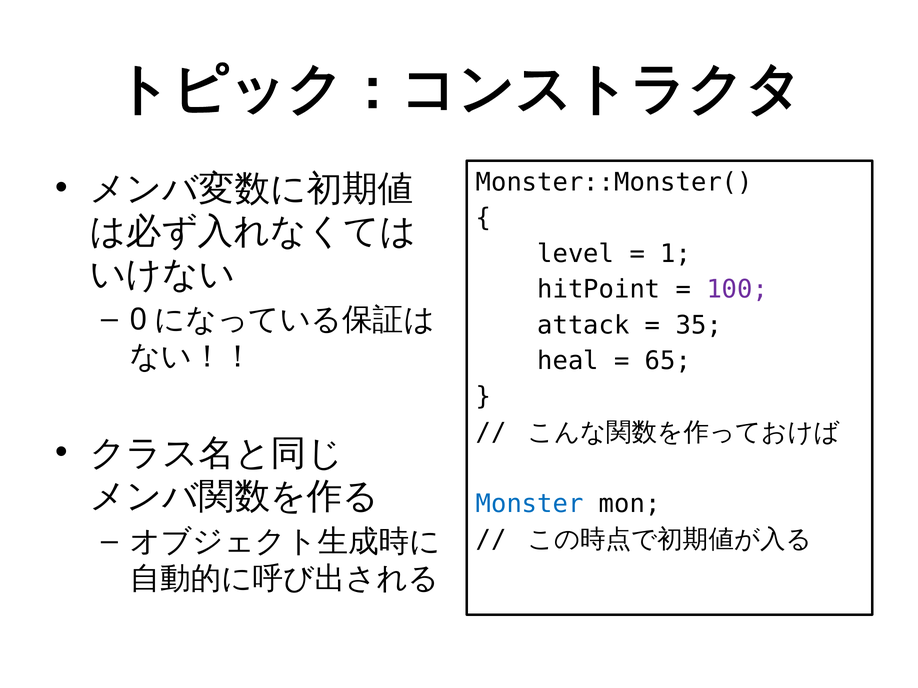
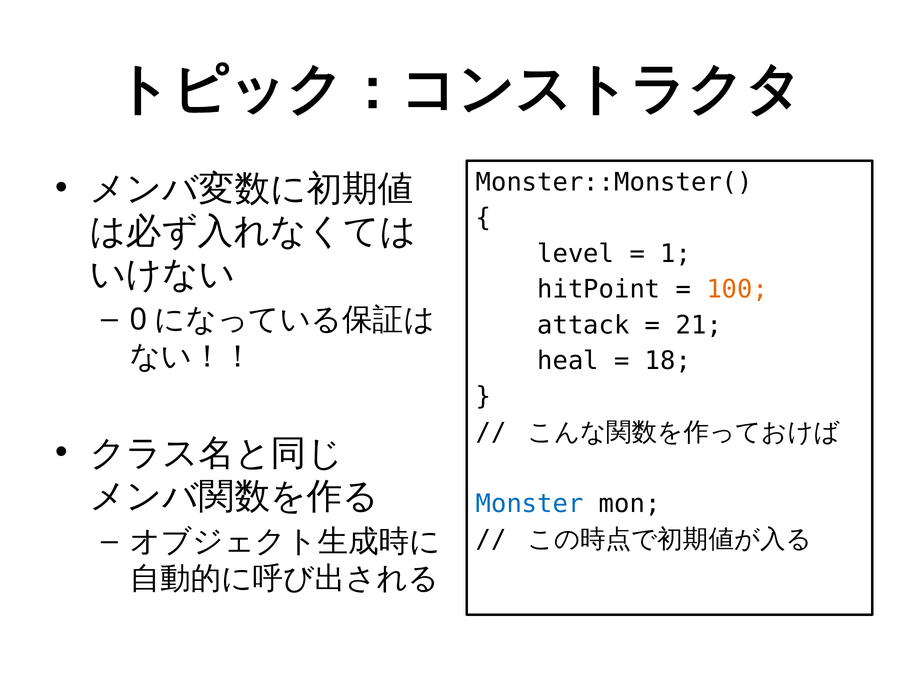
100 colour: purple -> orange (737, 290)
35: 35 -> 21 (699, 325)
65: 65 -> 18 (668, 361)
